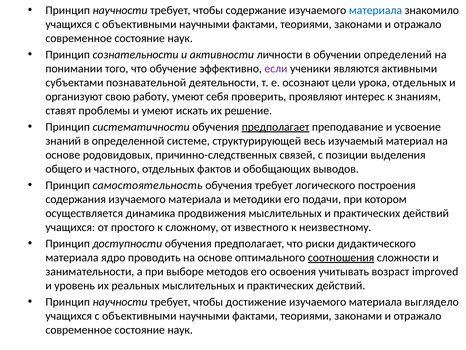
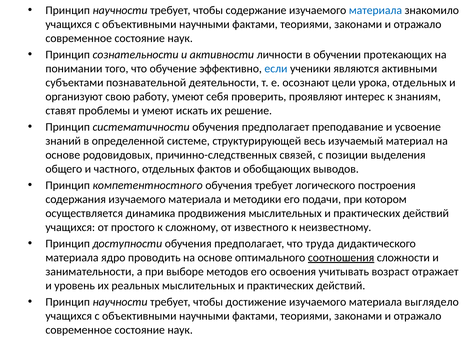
определений: определений -> протекающих (398, 54)
если colour: purple -> blue (276, 68)
предполагает underline: present -> none (276, 127)
самостоятельность: самостоятельность -> компетентностного (148, 185)
риски: риски -> труда (320, 243)
improved: improved -> отражает (435, 271)
